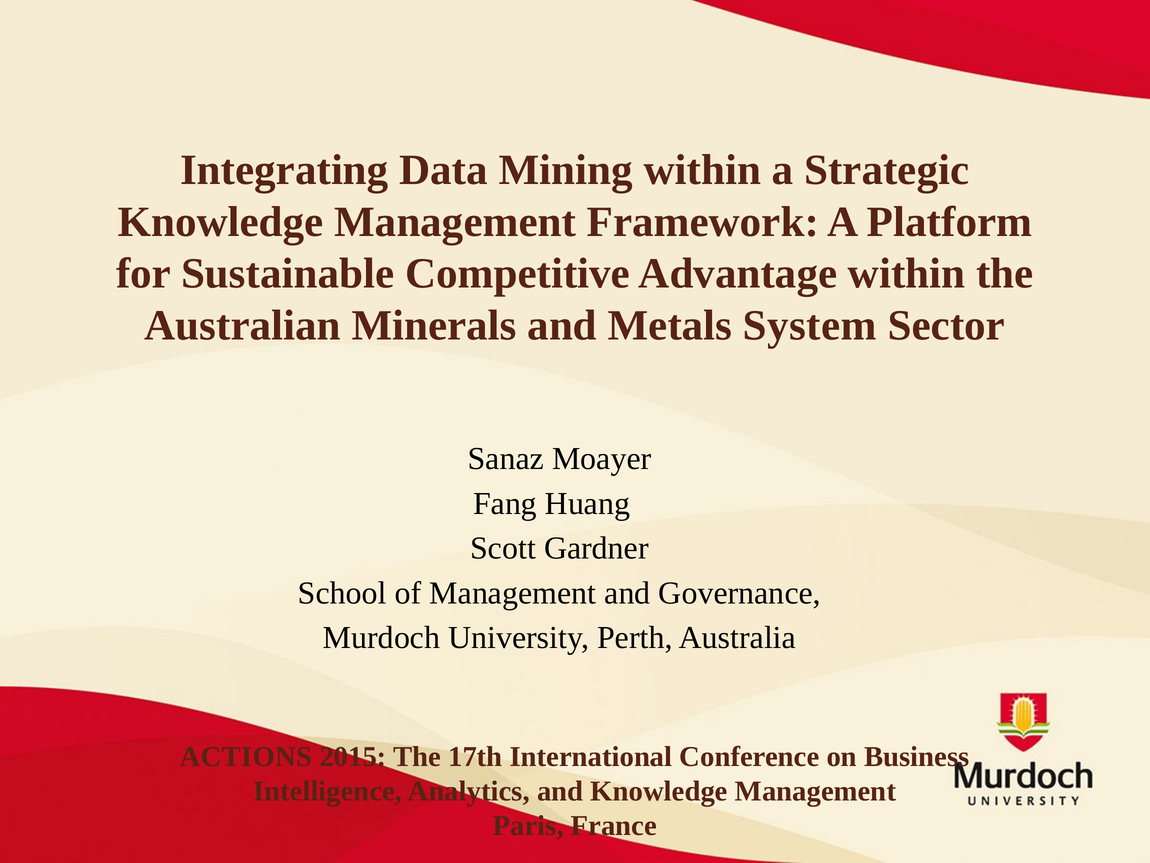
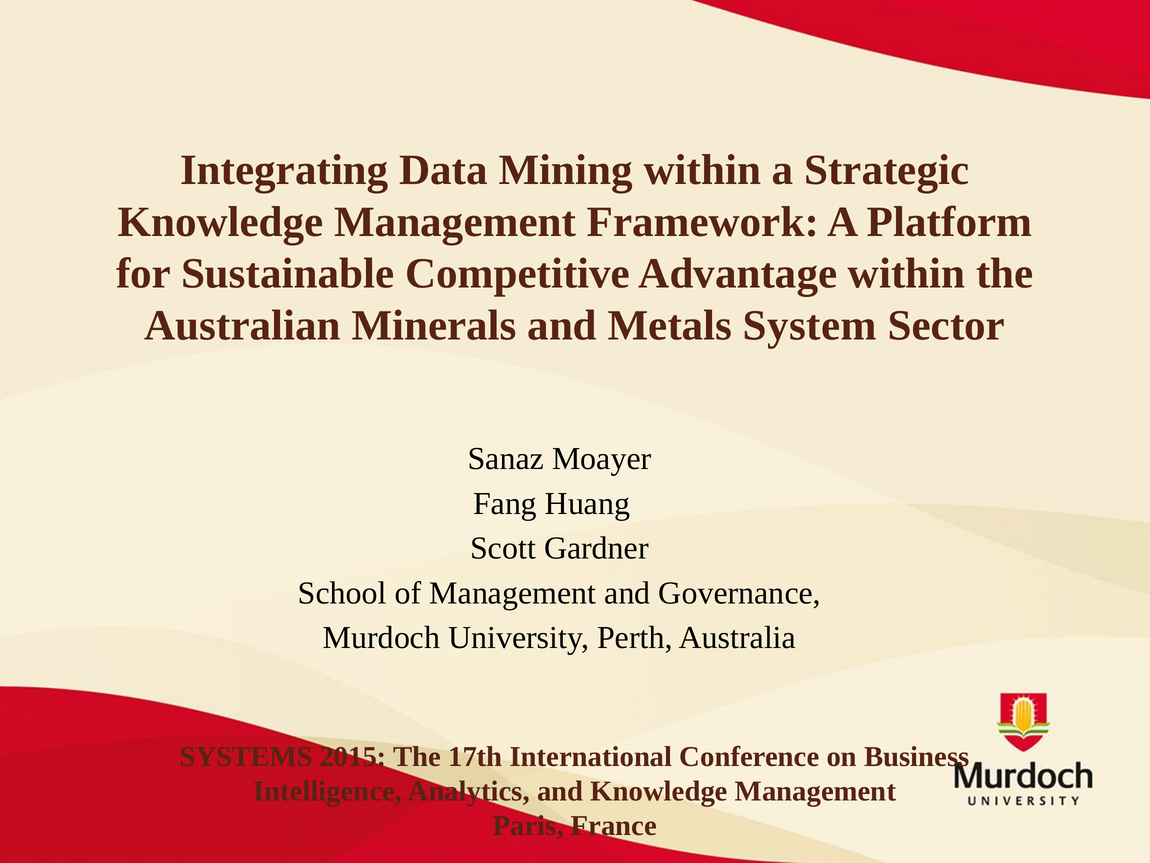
ACTIONS: ACTIONS -> SYSTEMS (246, 756)
